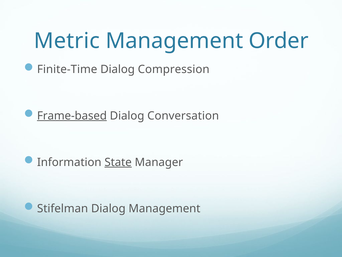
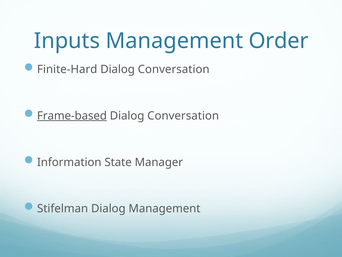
Metric: Metric -> Inputs (67, 41)
Finite-Time: Finite-Time -> Finite-Hard (67, 69)
Compression: Compression -> Conversation (174, 69)
State underline: present -> none (118, 162)
